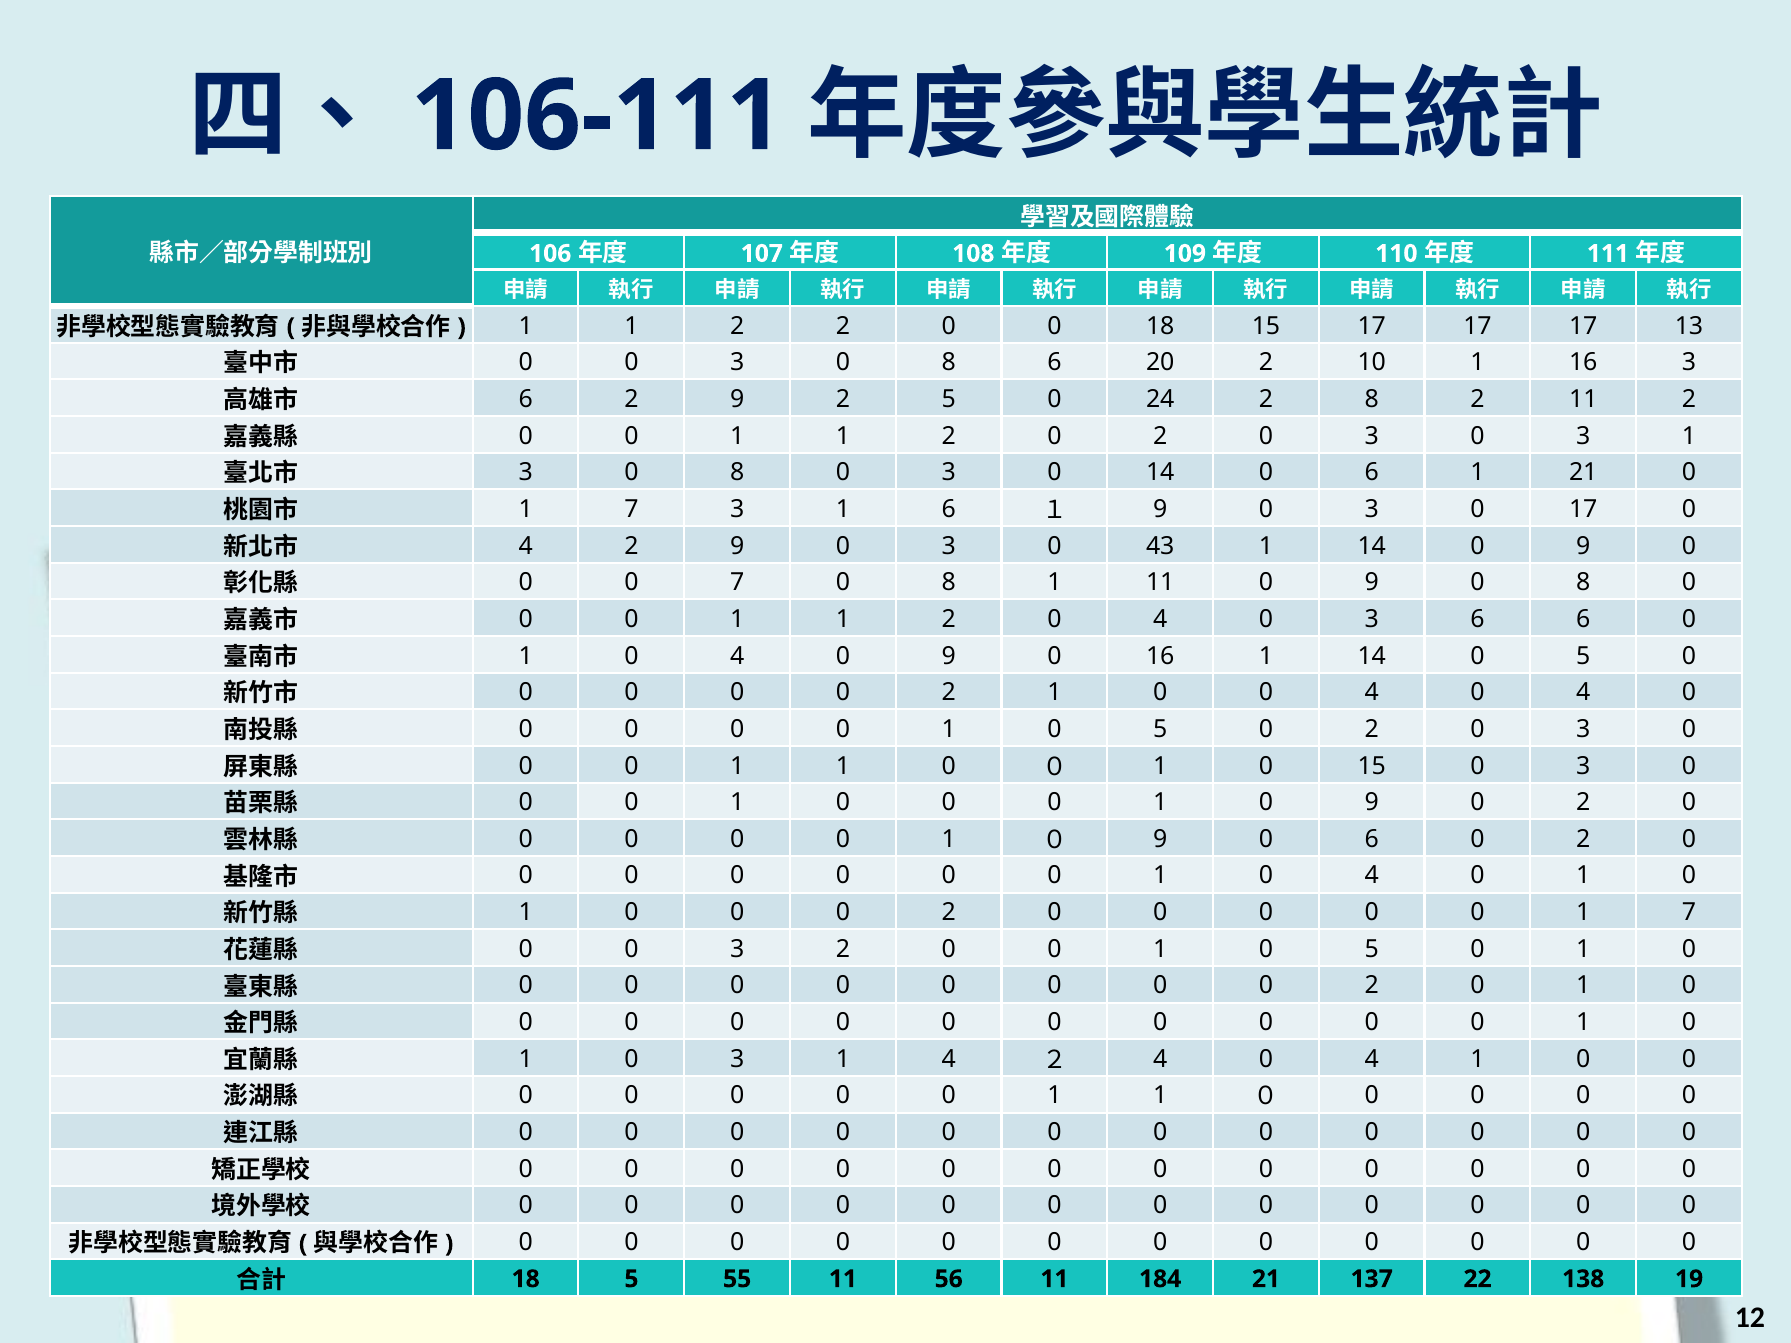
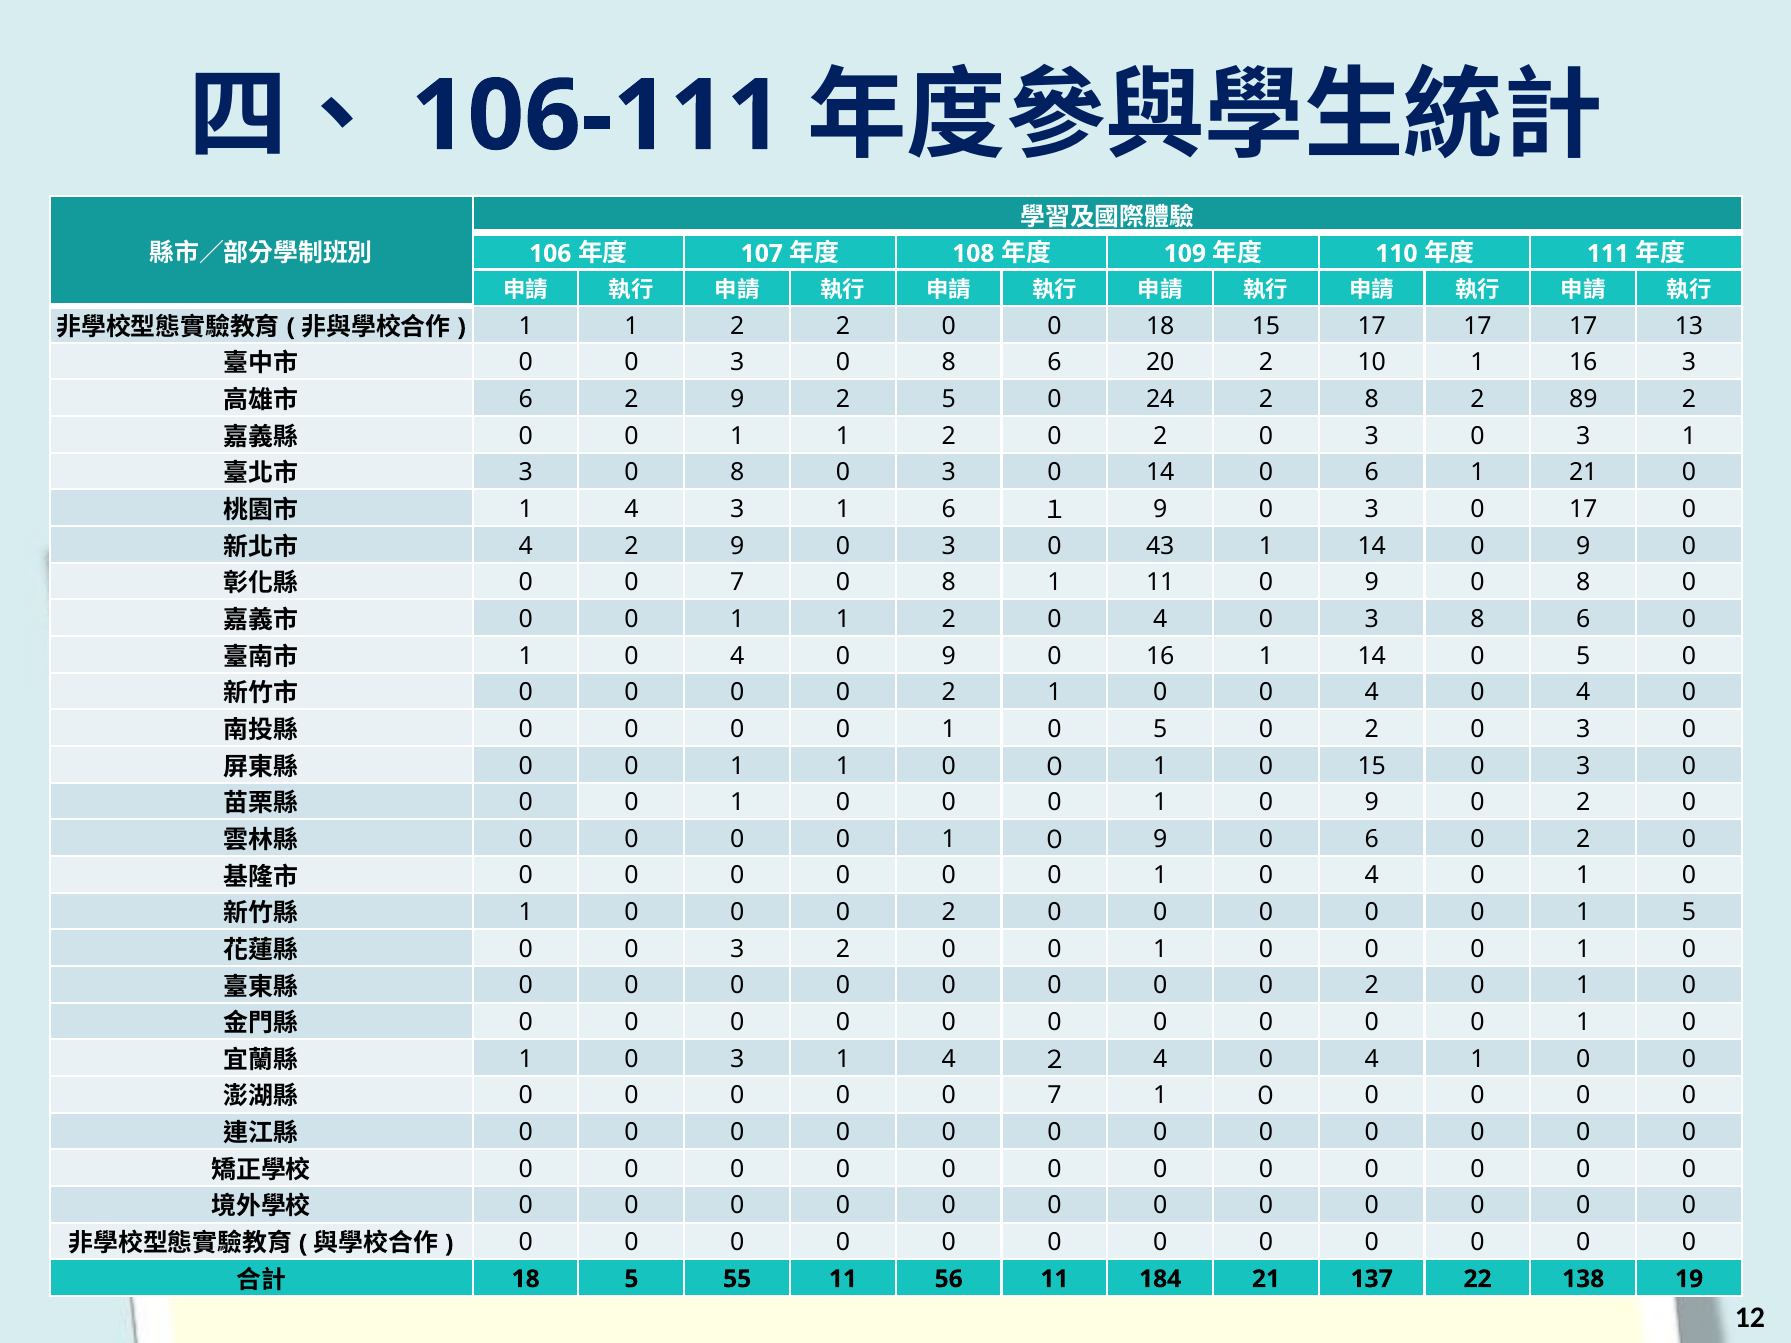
2 11: 11 -> 89 (1583, 399)
7: 7 -> 4 (631, 509)
3 6: 6 -> 8 (1478, 619)
0 1 7: 7 -> 5 (1689, 913)
5: 5 -> 0 (1372, 949)
1: 1 -> 7 (1055, 1096)
